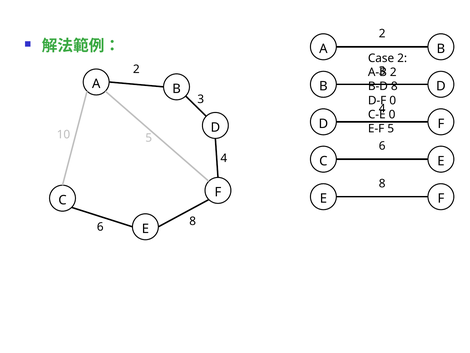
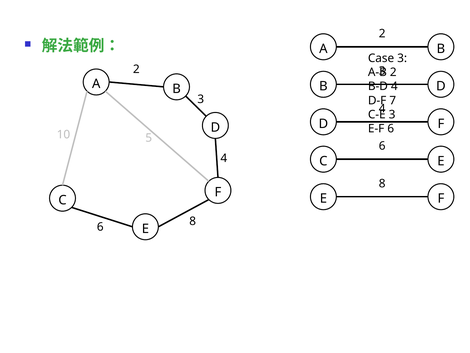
Case 2: 2 -> 3 (402, 58)
B-D 8: 8 -> 4 (394, 86)
D-F 0: 0 -> 7 (393, 100)
0: 0 -> 3 (392, 114)
E-F 5: 5 -> 6 (391, 129)
